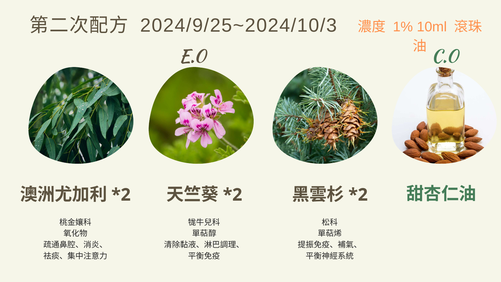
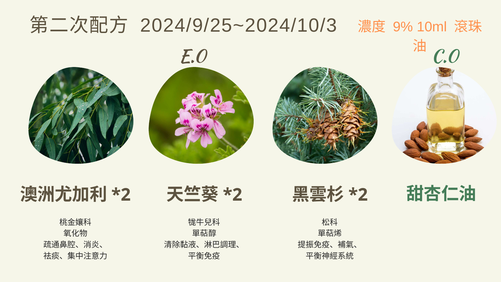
1%: 1% -> 9% (403, 27)
